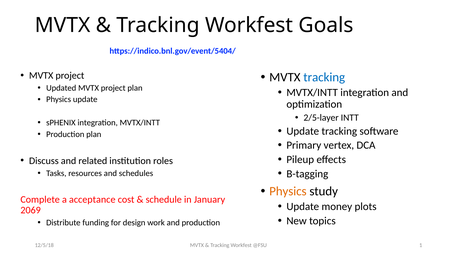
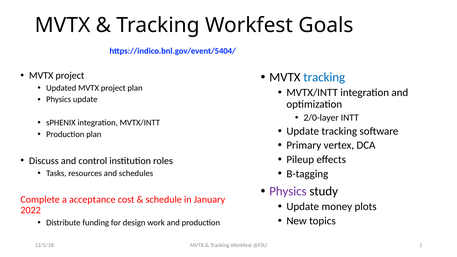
2/5-layer: 2/5-layer -> 2/0-layer (321, 118)
related: related -> control (93, 161)
Physics colour: orange -> purple (288, 191)
2069: 2069 -> 2022 (31, 210)
